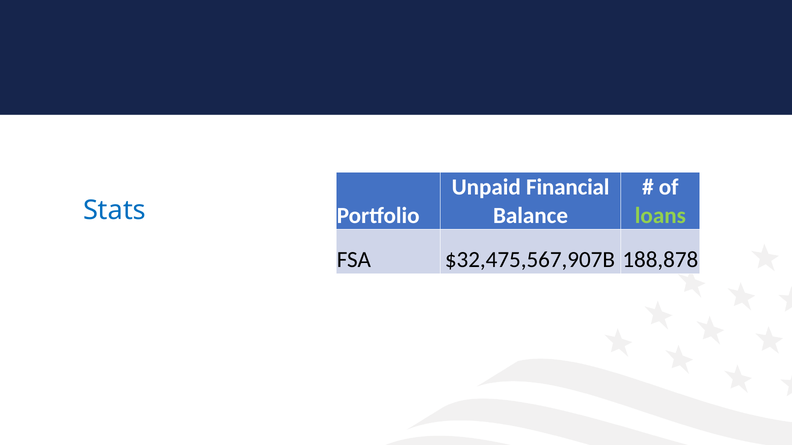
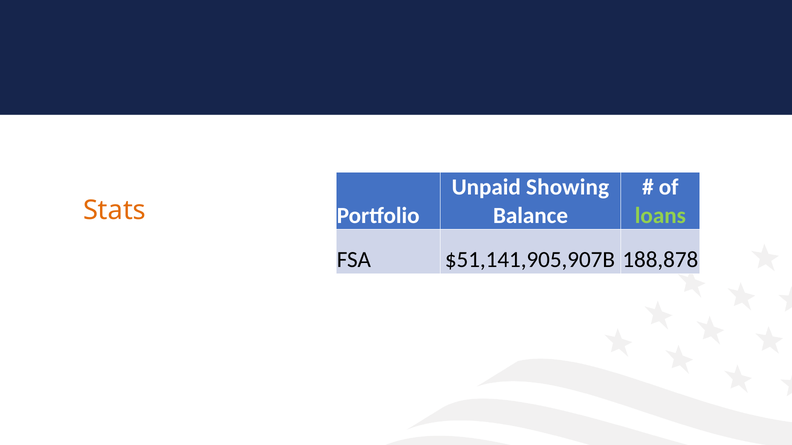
Financial: Financial -> Showing (568, 187)
Stats colour: blue -> orange (114, 210)
$32,475,567,907B: $32,475,567,907B -> $51,141,905,907B (530, 260)
